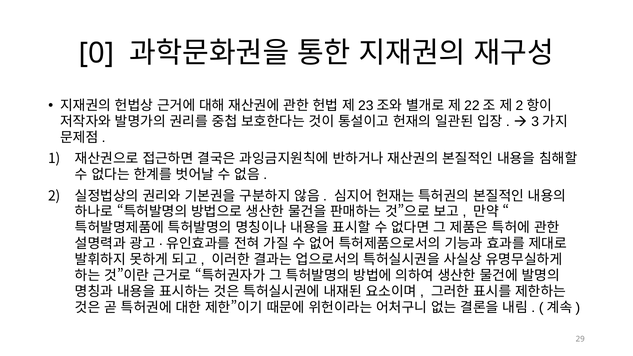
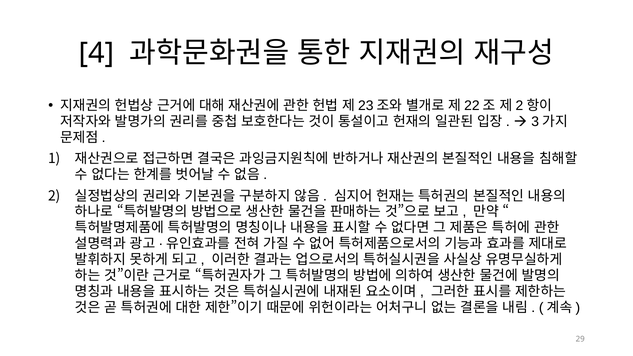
0: 0 -> 4 (97, 53)
